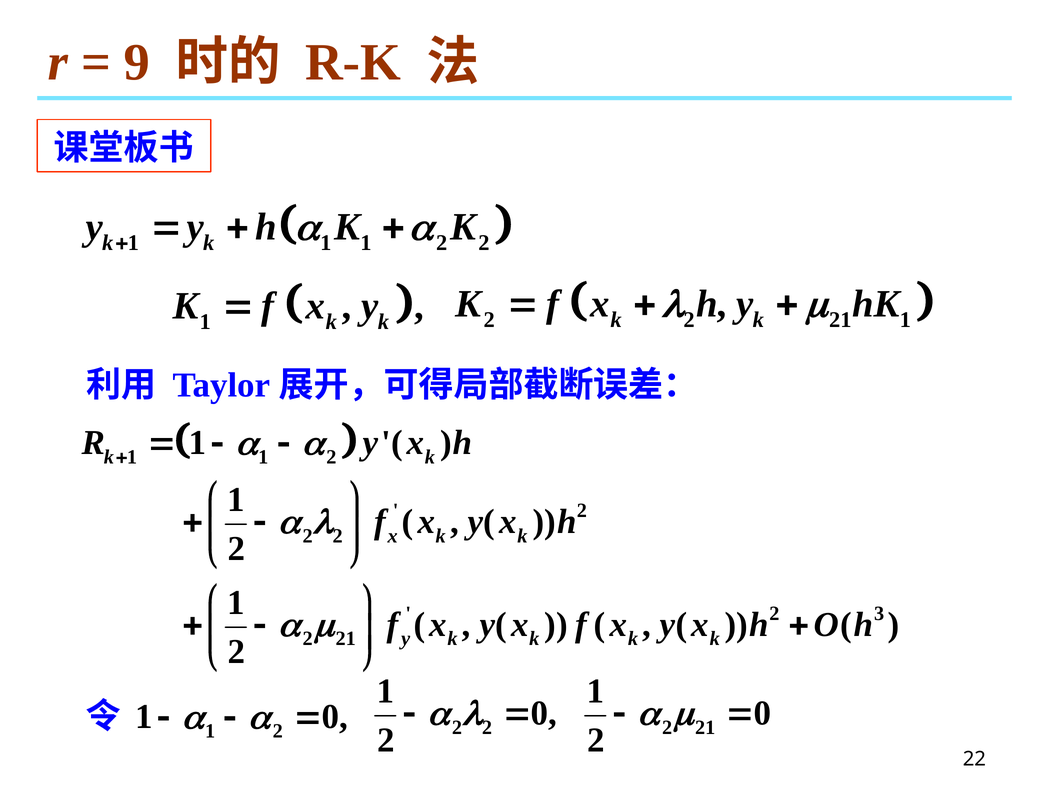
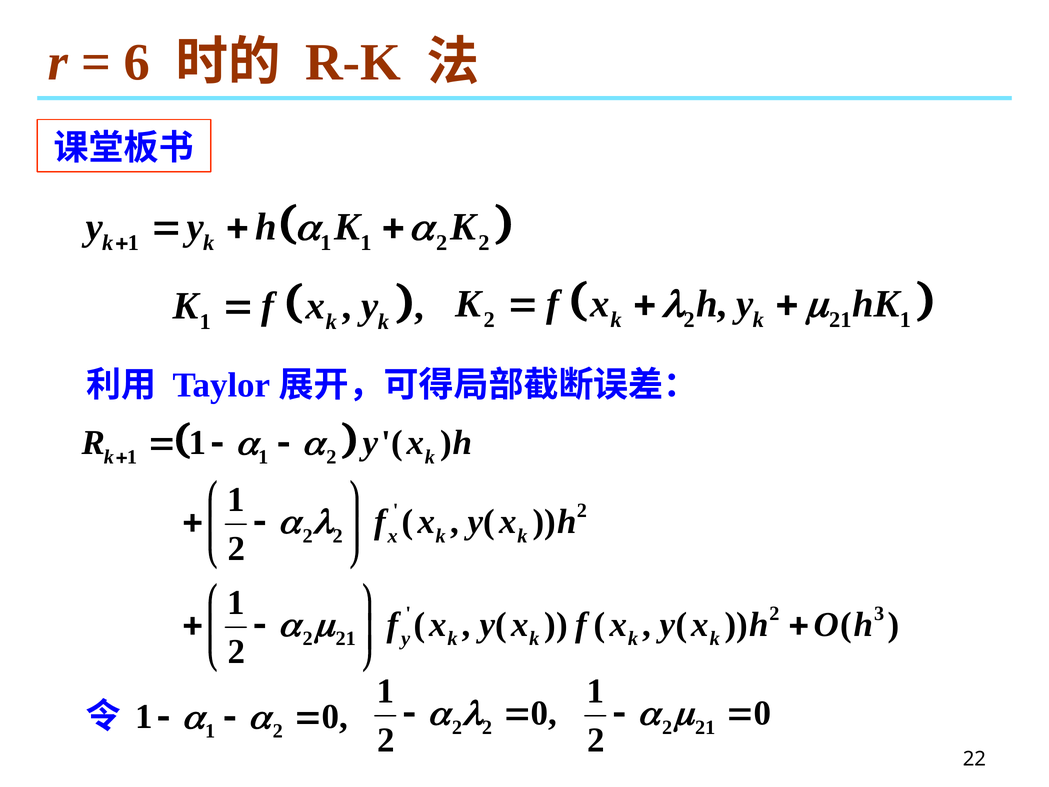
9: 9 -> 6 (137, 62)
